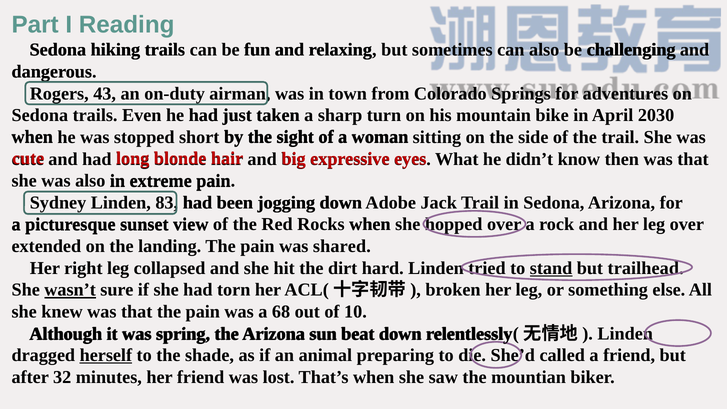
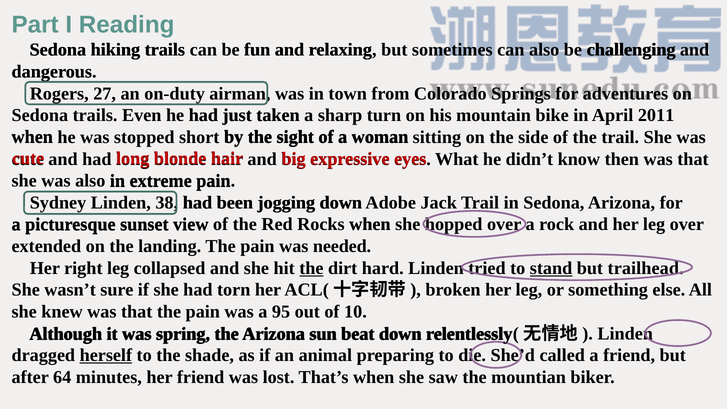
43: 43 -> 27 (105, 94)
2030: 2030 -> 2011 (656, 115)
83: 83 -> 38 (167, 203)
shared: shared -> needed (342, 246)
the underline: none -> present (311, 268)
wasn’t underline: present -> none (70, 290)
68: 68 -> 95 (281, 312)
32: 32 -> 64 (62, 377)
